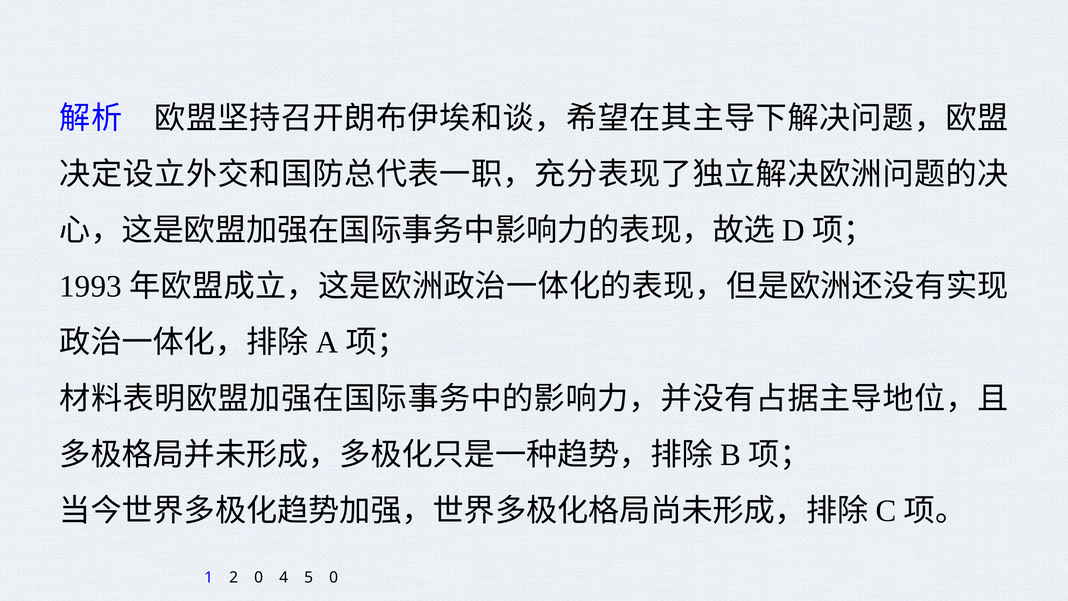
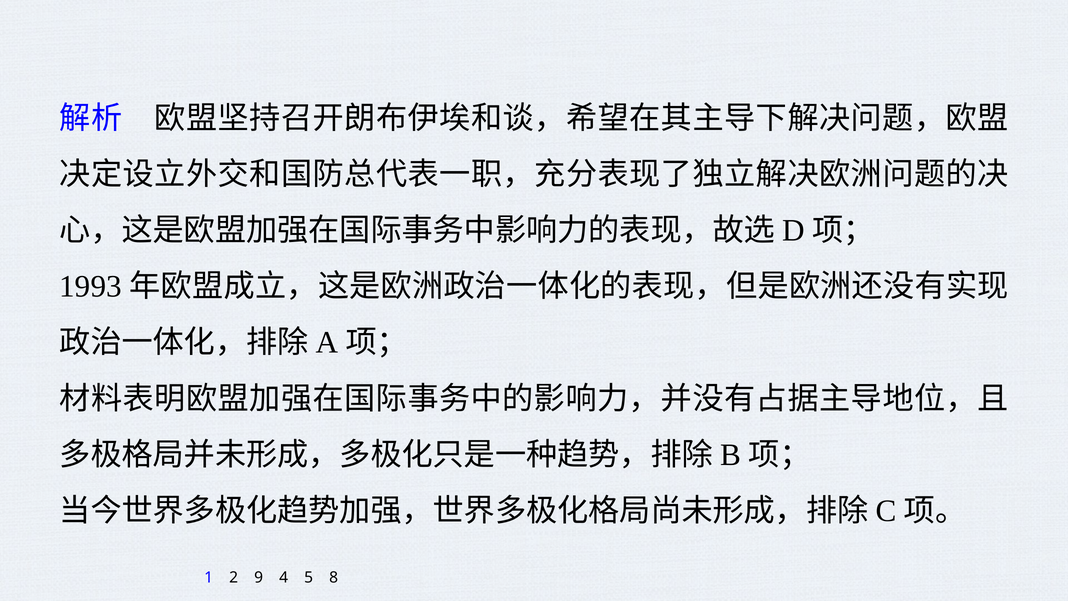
2 0: 0 -> 9 (259, 577)
5 0: 0 -> 8 (334, 577)
